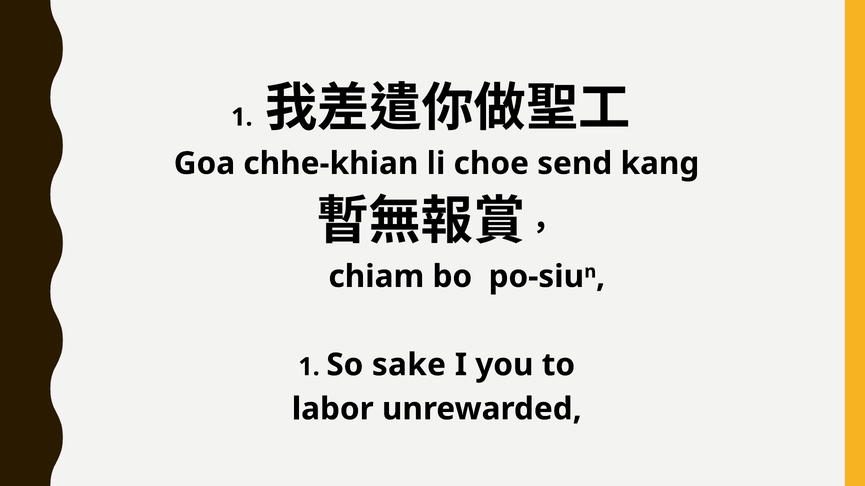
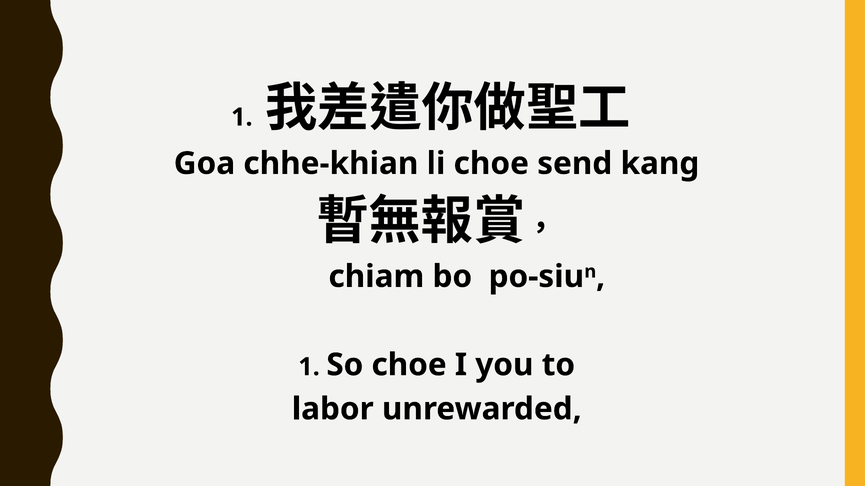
So sake: sake -> choe (409, 365)
